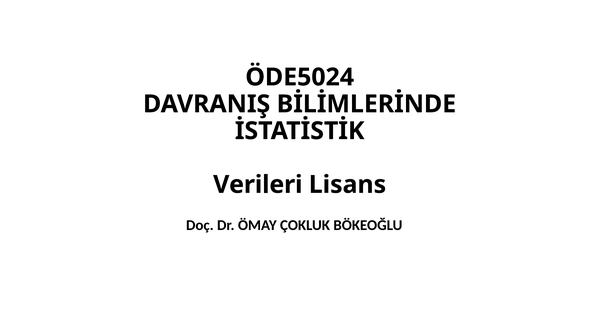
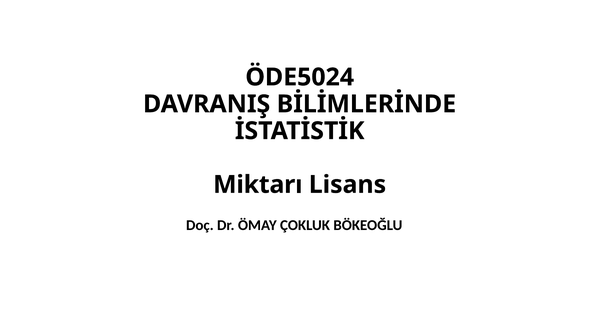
Verileri: Verileri -> Miktarı (258, 185)
